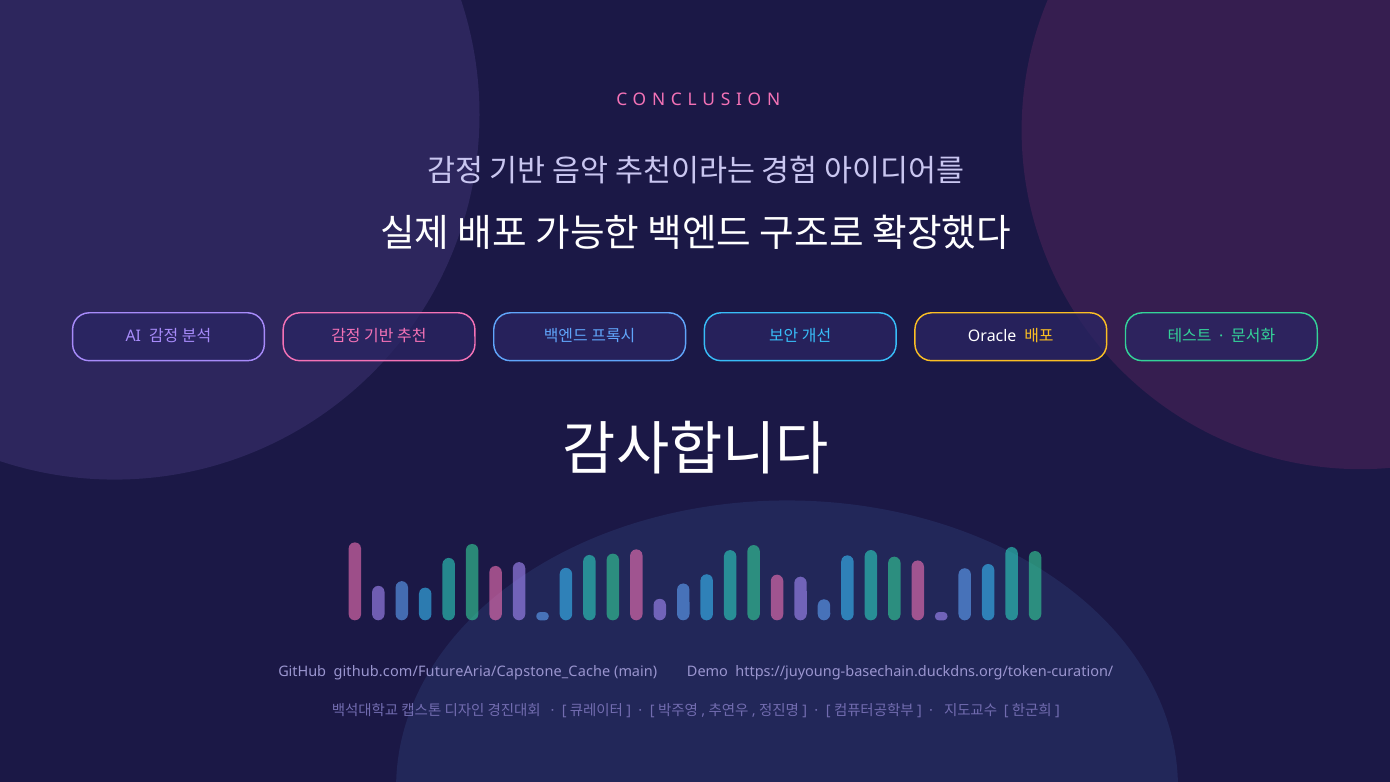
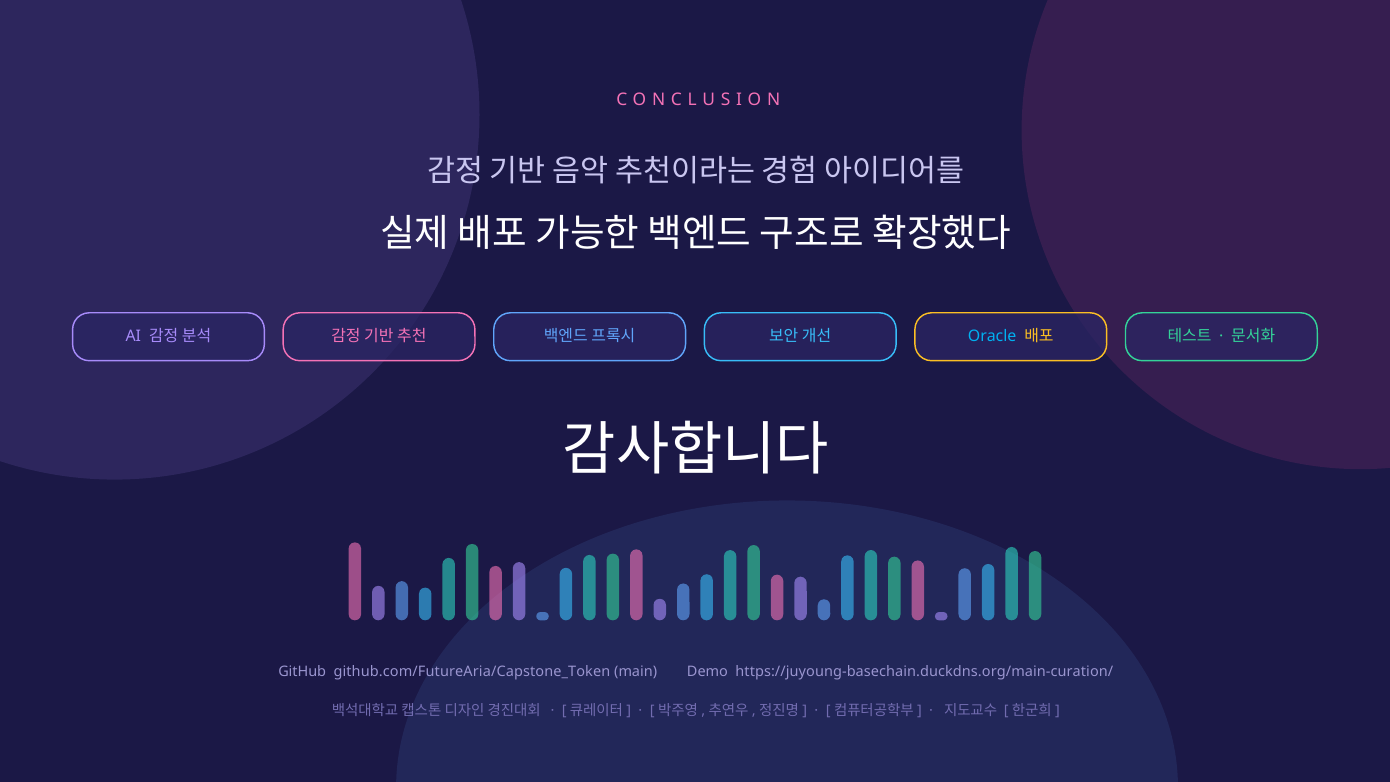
Oracle colour: white -> light blue (992, 336)
github.com/FutureAria/Capstone_Cache: github.com/FutureAria/Capstone_Cache -> github.com/FutureAria/Capstone_Token (472, 672)
https://juyoung-basechain.duckdns.org/token-curation/: https://juyoung-basechain.duckdns.org/token-curation/ -> https://juyoung-basechain.duckdns.org/main-curation/ (924, 672)
